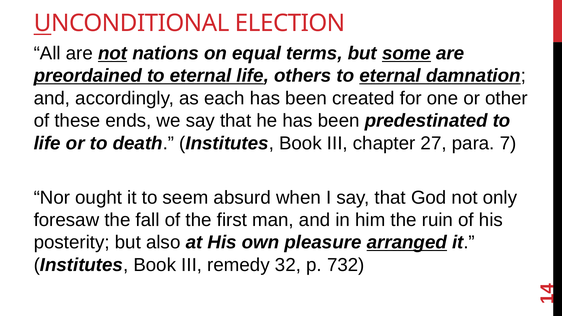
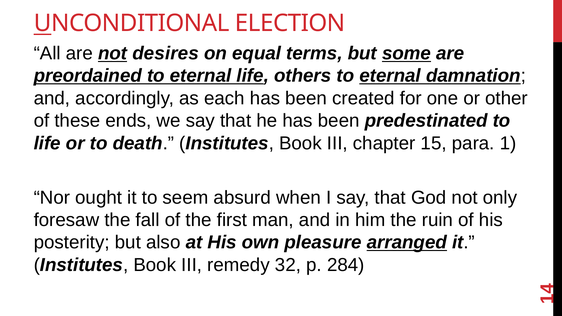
nations: nations -> desires (166, 53)
27: 27 -> 15 (434, 143)
para 7: 7 -> 1 (508, 143)
732: 732 -> 284 (346, 265)
